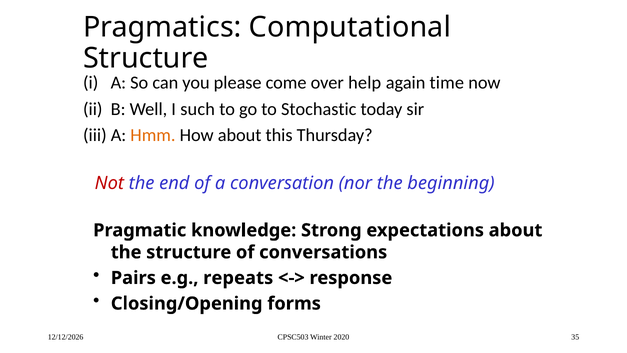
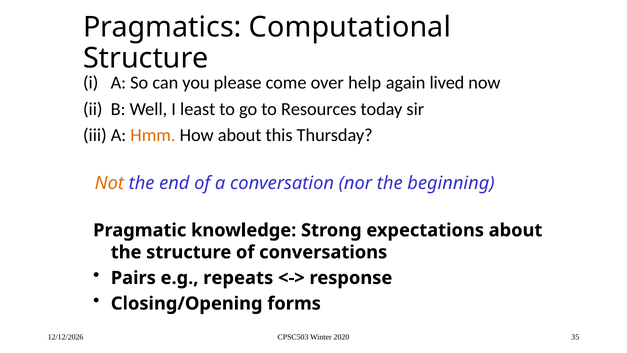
time: time -> lived (447, 83)
such: such -> least (198, 109)
Stochastic: Stochastic -> Resources (319, 109)
Not colour: red -> orange (109, 183)
